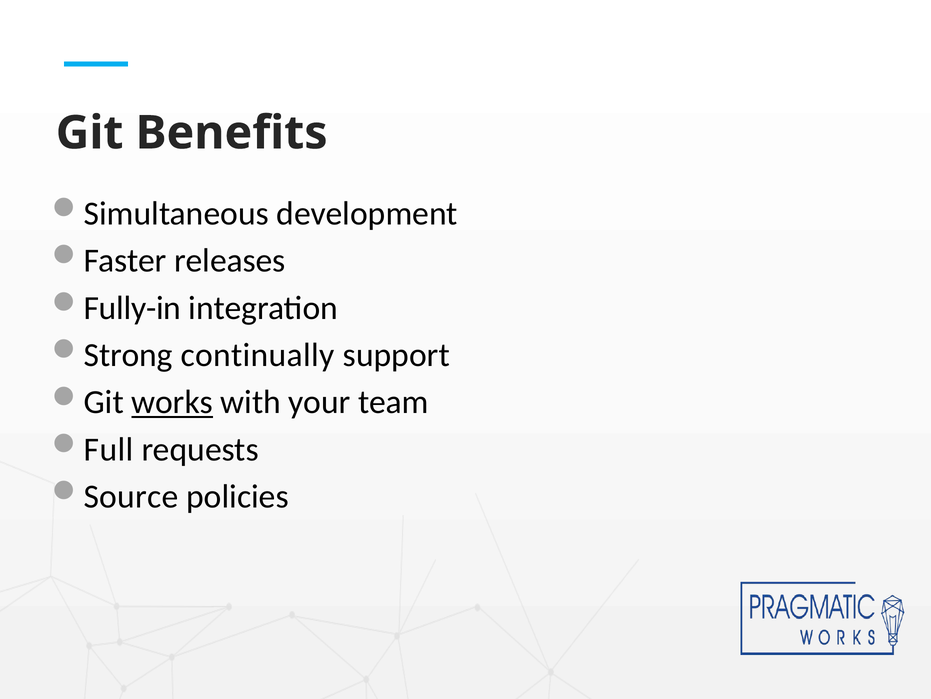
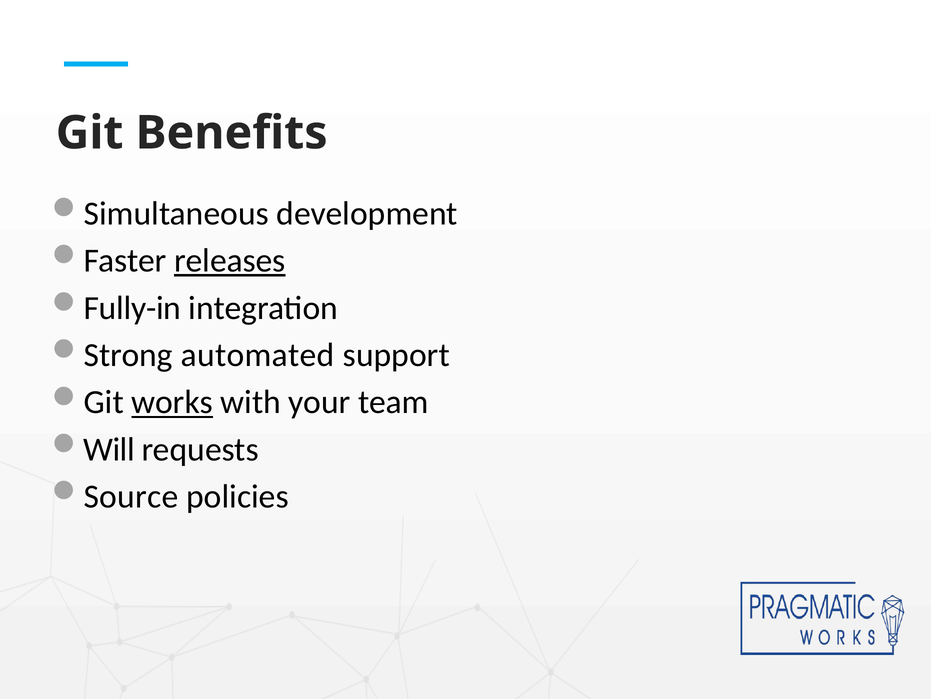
releases underline: none -> present (230, 261)
continually: continually -> automated (258, 355)
Full: Full -> Will (109, 449)
